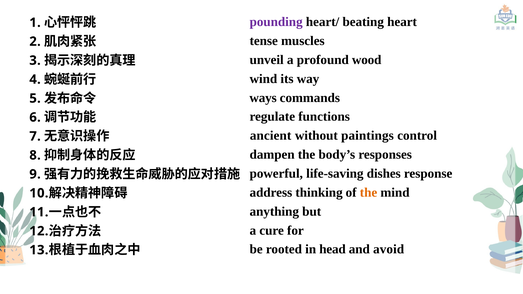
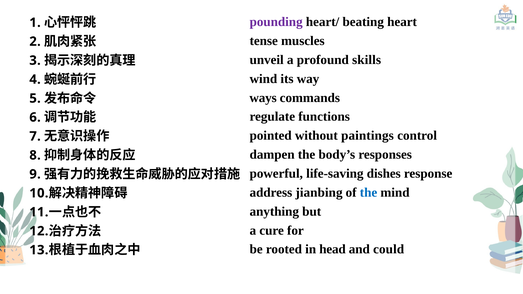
wood: wood -> skills (367, 60)
ancient: ancient -> pointed (271, 136)
thinking: thinking -> jianbing (319, 193)
the colour: orange -> blue (369, 193)
avoid: avoid -> could (389, 249)
